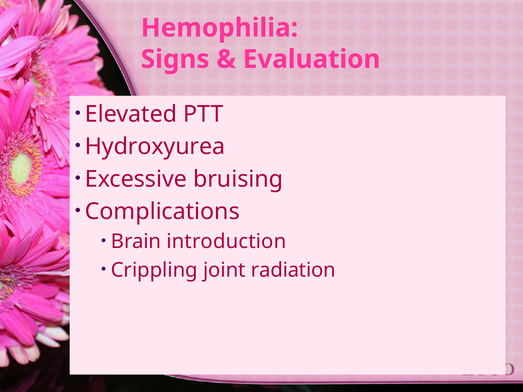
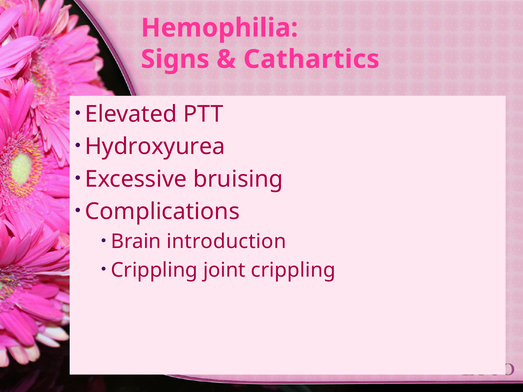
Evaluation: Evaluation -> Cathartics (311, 59)
joint radiation: radiation -> crippling (293, 270)
